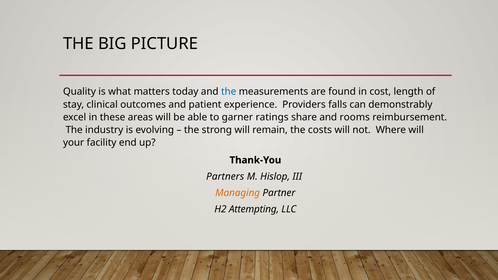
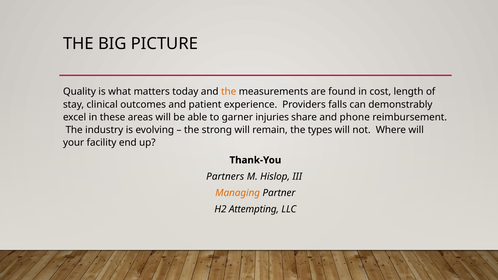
the colour: blue -> orange (229, 92)
ratings: ratings -> injuries (272, 117)
rooms: rooms -> phone (355, 117)
costs: costs -> types (320, 130)
